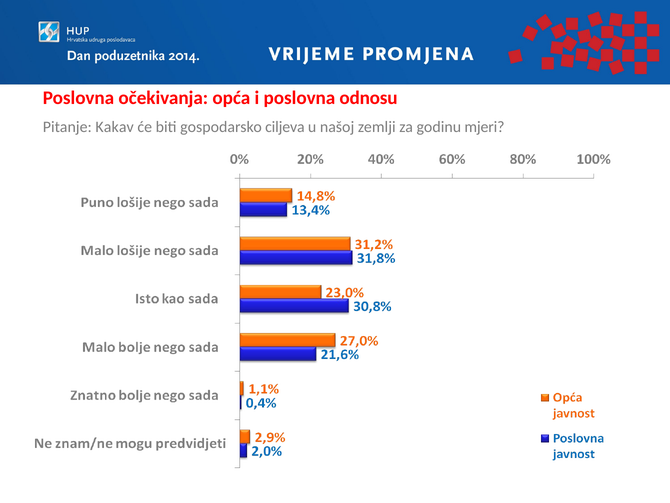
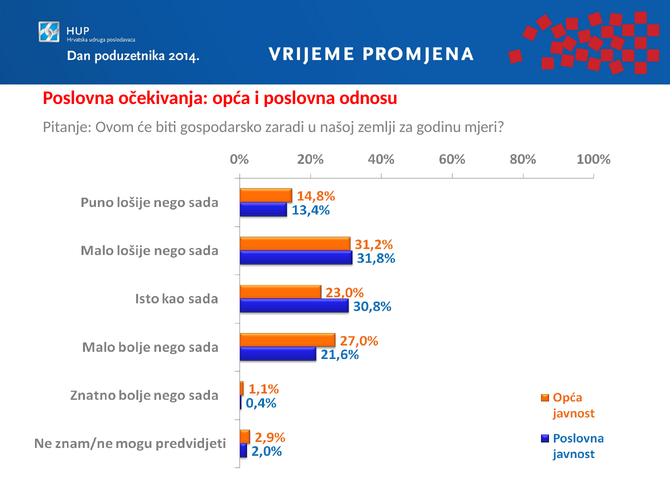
Kakav: Kakav -> Ovom (115, 127)
ciljeva: ciljeva -> zaradi (285, 127)
